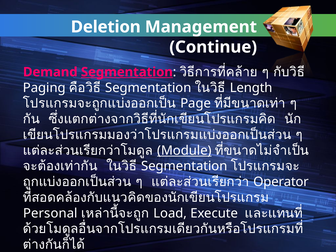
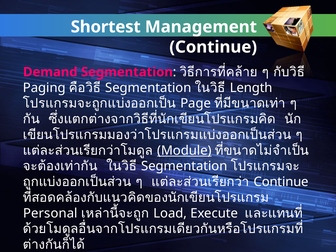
Deletion: Deletion -> Shortest (106, 27)
Segmentation underline: present -> none (127, 72)
Operator: Operator -> Continue (281, 182)
